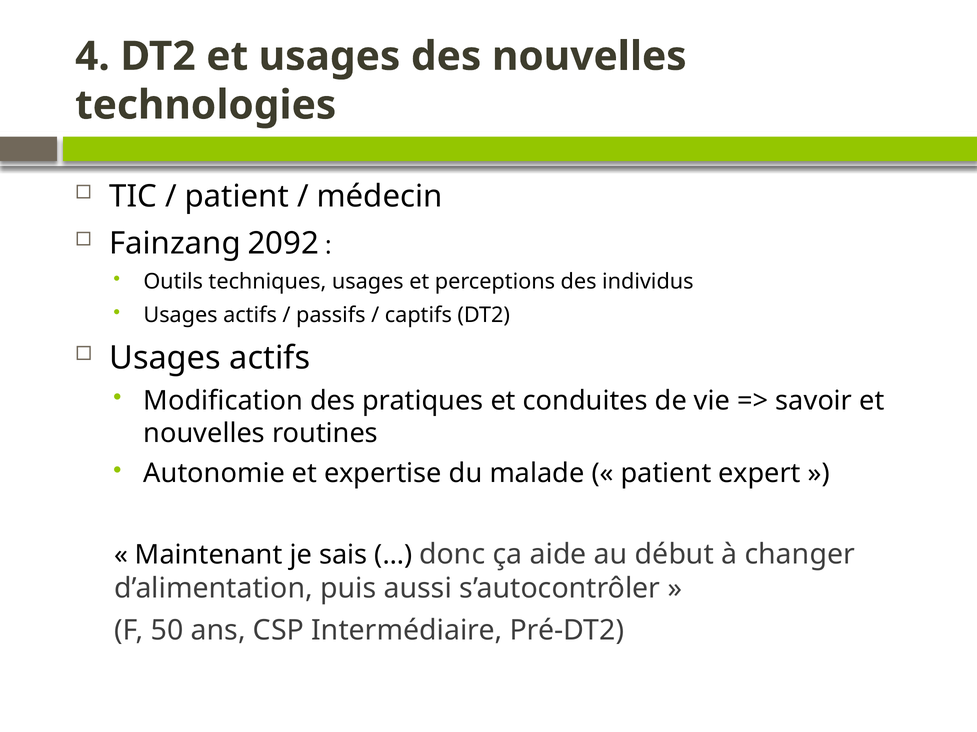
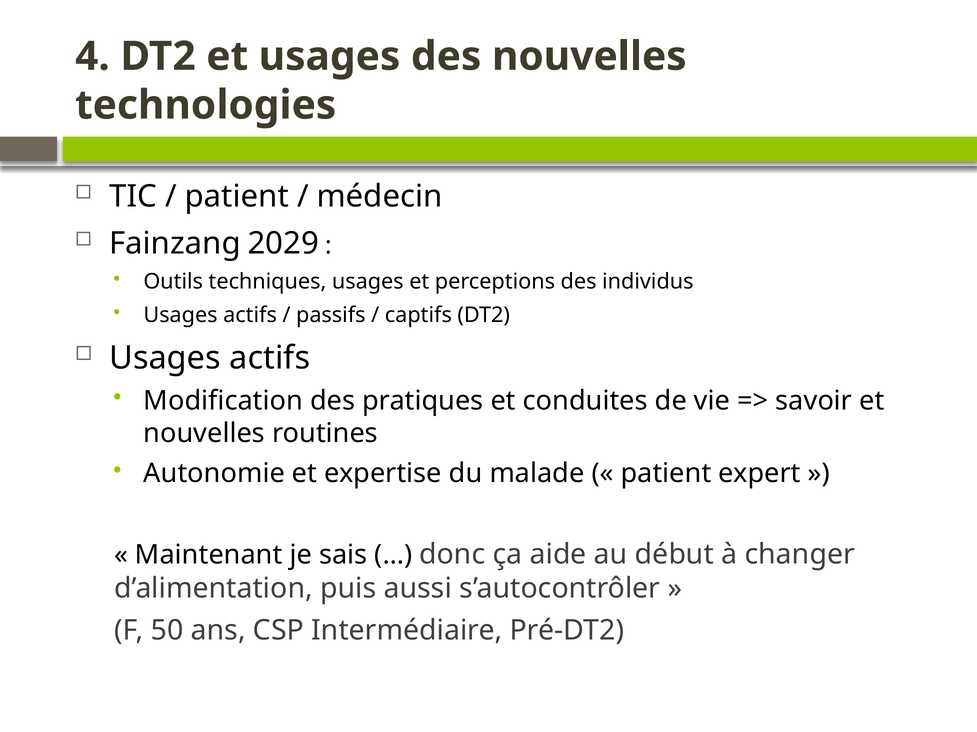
2092: 2092 -> 2029 (283, 244)
